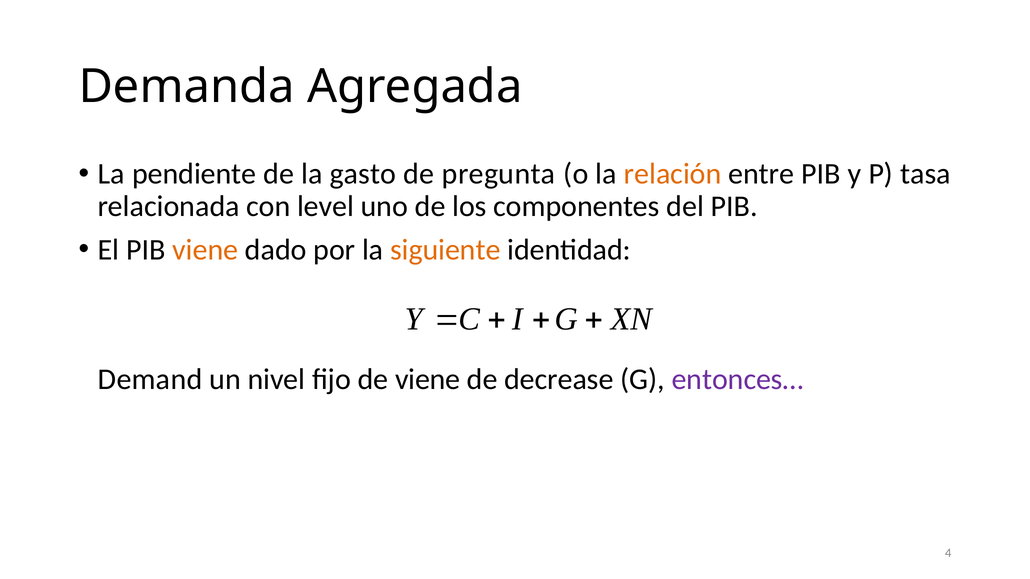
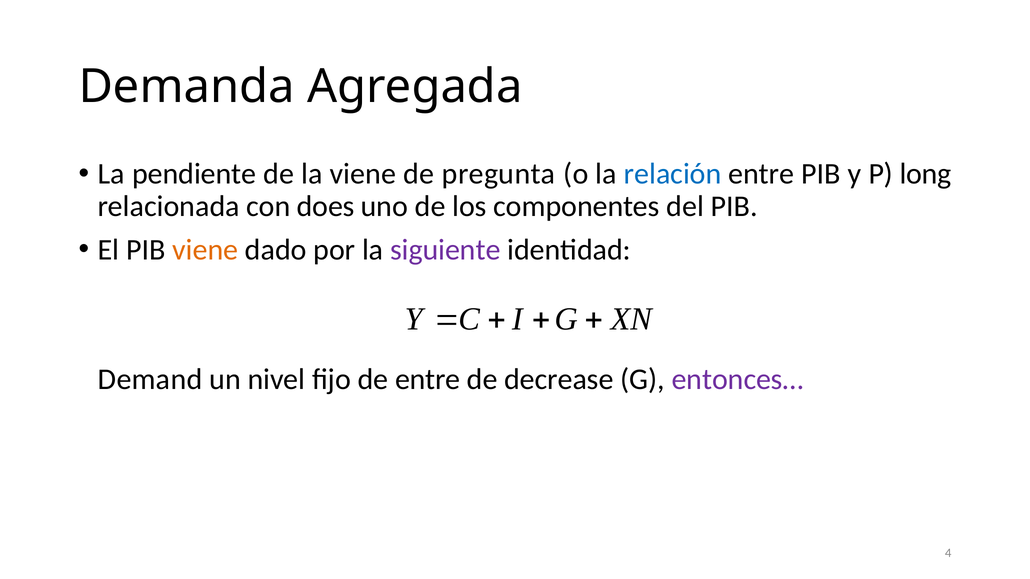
la gasto: gasto -> viene (363, 174)
relación colour: orange -> blue (673, 174)
tasa: tasa -> long (926, 174)
level: level -> does (326, 207)
siguiente colour: orange -> purple (445, 250)
de viene: viene -> entre (428, 379)
